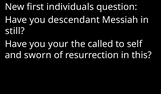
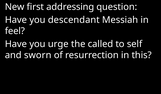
individuals: individuals -> addressing (70, 7)
still: still -> feel (15, 31)
your: your -> urge (58, 44)
